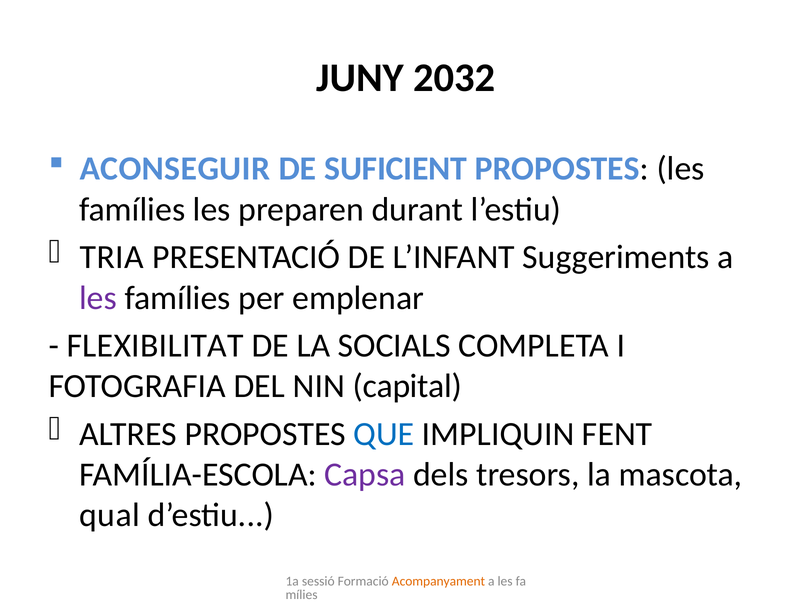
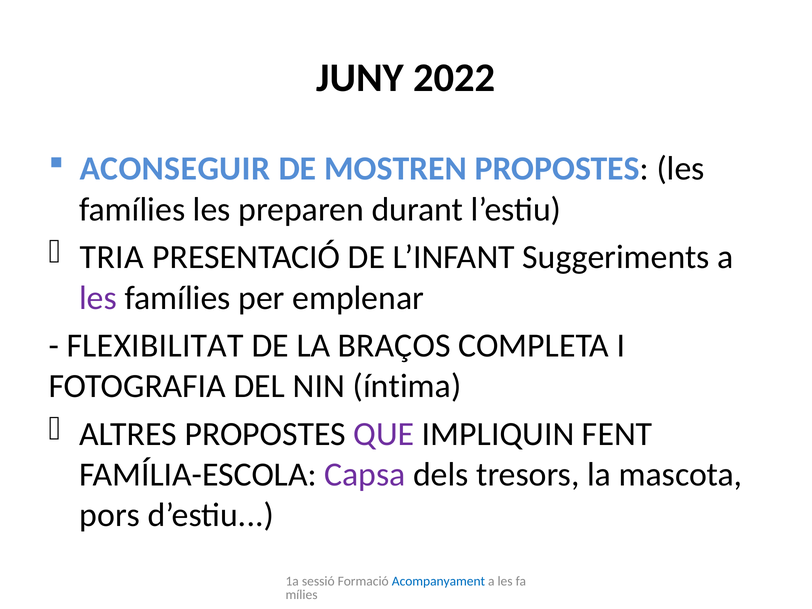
2032: 2032 -> 2022 (454, 78)
SUFICIENT: SUFICIENT -> MOSTREN (396, 169)
SOCIALS: SOCIALS -> BRAÇOS (394, 346)
capital: capital -> íntima (407, 386)
QUE colour: blue -> purple (384, 434)
qual: qual -> pors (110, 515)
Acompanyament colour: orange -> blue (438, 581)
